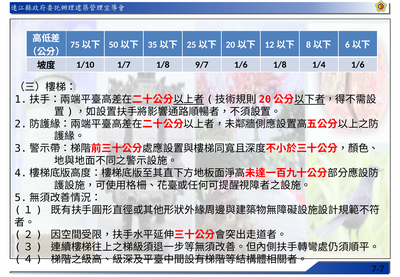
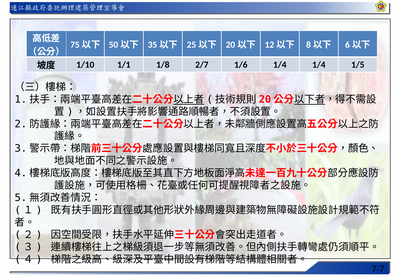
1/7: 1/7 -> 1/1 (124, 65)
9/7: 9/7 -> 2/7 (202, 65)
1/6 1/8: 1/8 -> 1/4 (280, 65)
1/4 1/6: 1/6 -> 1/5 (358, 65)
